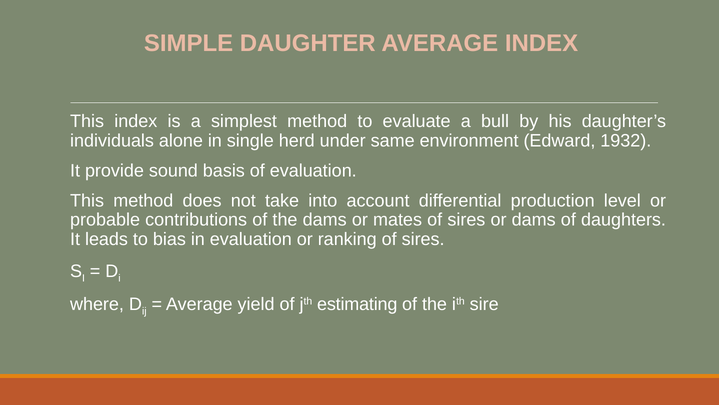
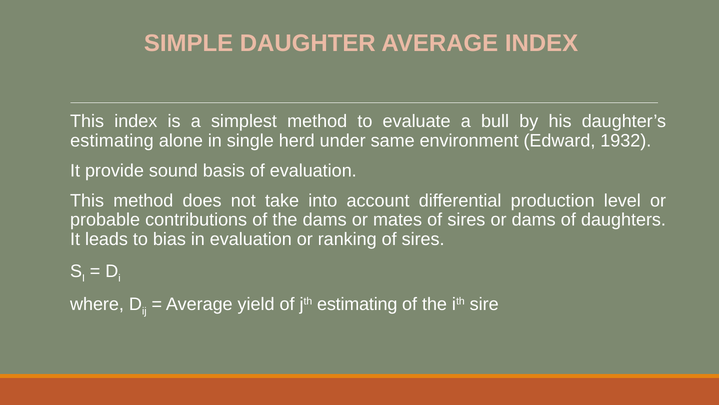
individuals: individuals -> estimating (112, 141)
